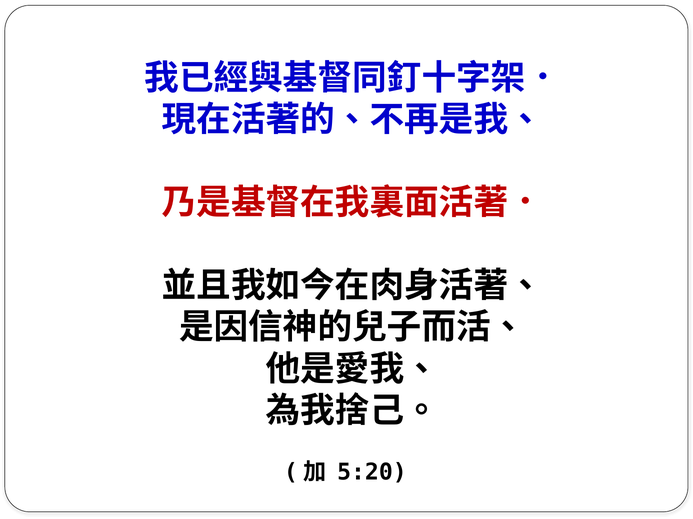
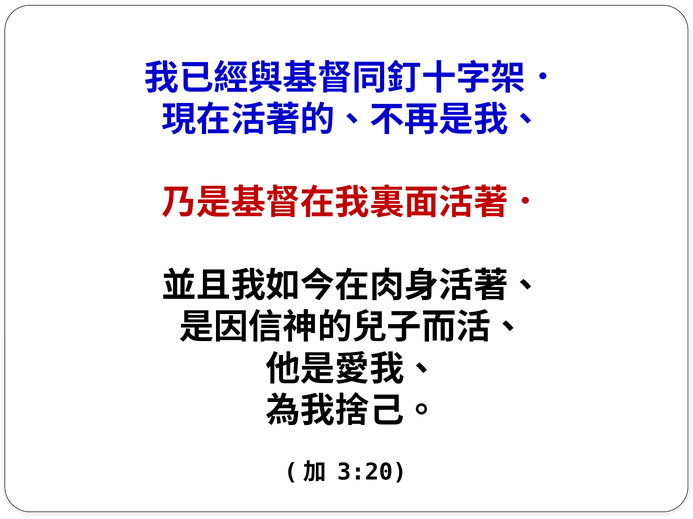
5:20: 5:20 -> 3:20 (372, 473)
